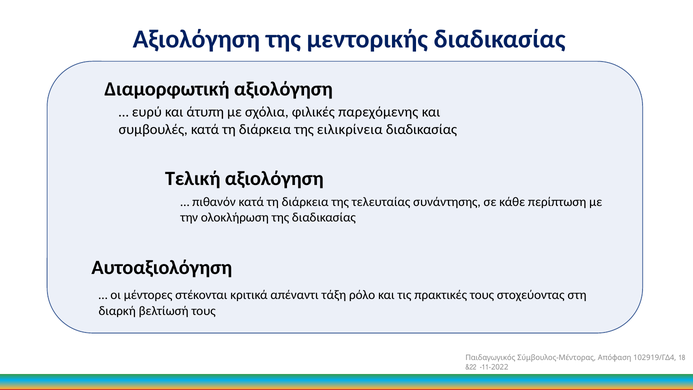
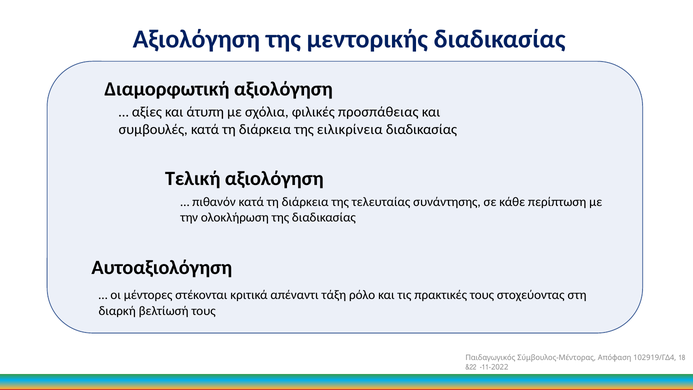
ευρύ: ευρύ -> αξίες (147, 112)
παρεχόμενης: παρεχόμενης -> προσπάθειας (378, 112)
